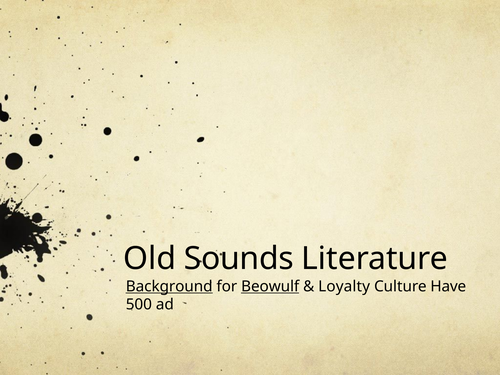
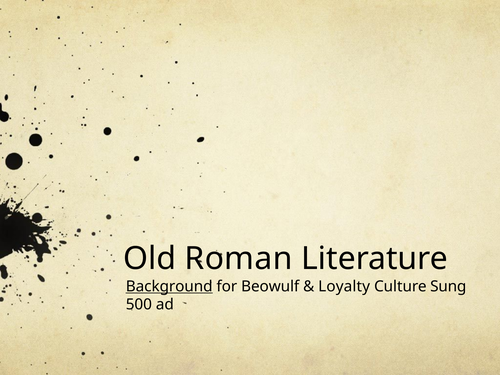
Sounds: Sounds -> Roman (239, 259)
Beowulf underline: present -> none (270, 286)
Have: Have -> Sung (448, 286)
